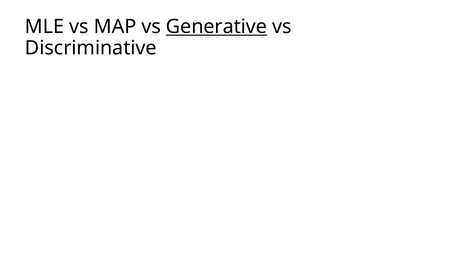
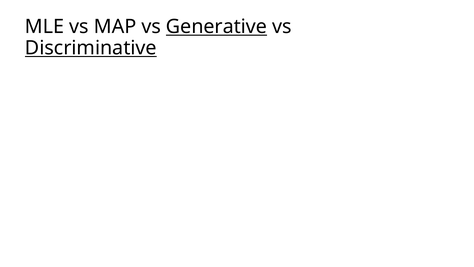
Discriminative underline: none -> present (91, 48)
